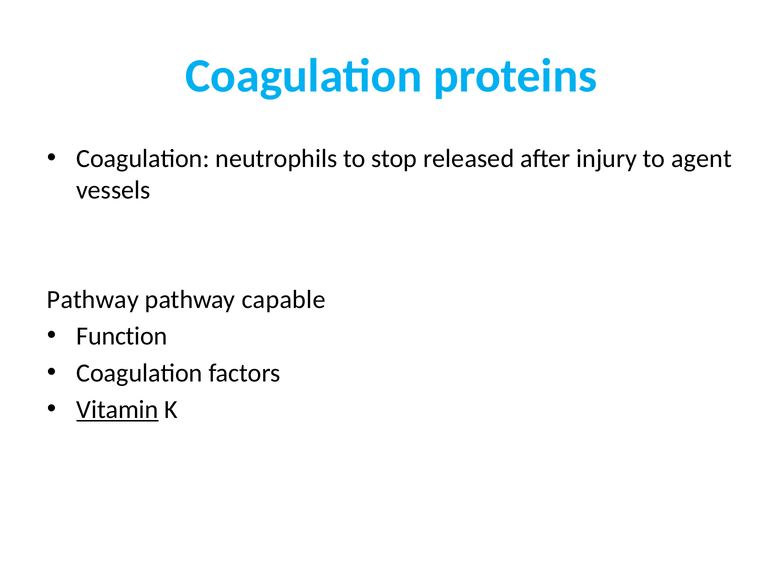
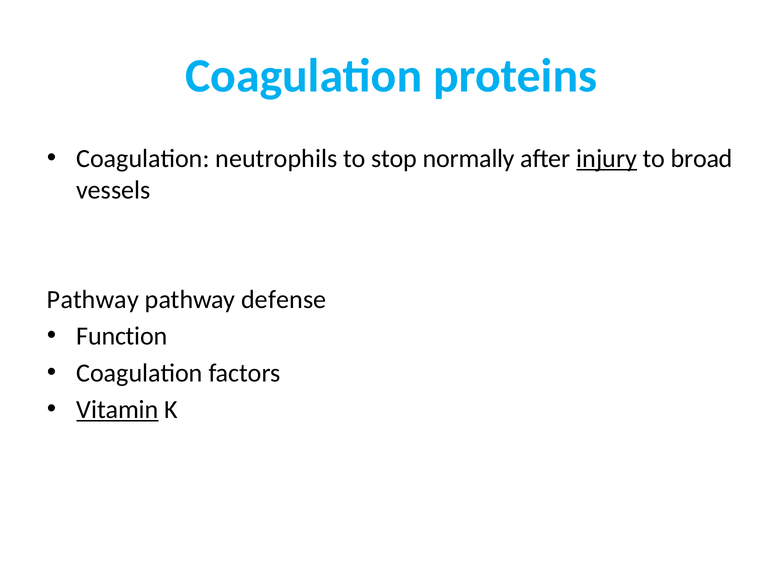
released: released -> normally (469, 158)
injury underline: none -> present (607, 158)
agent: agent -> broad (702, 158)
capable: capable -> defense (284, 299)
